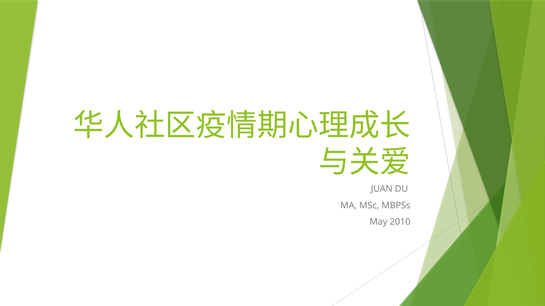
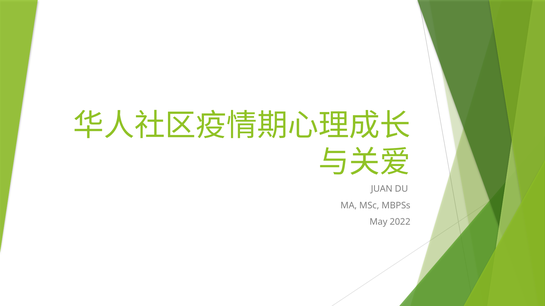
2010: 2010 -> 2022 (400, 222)
